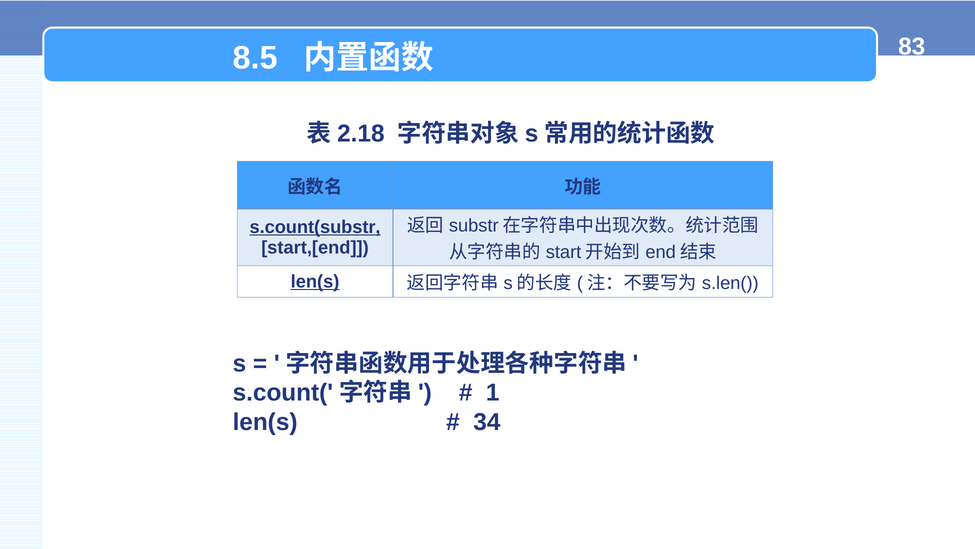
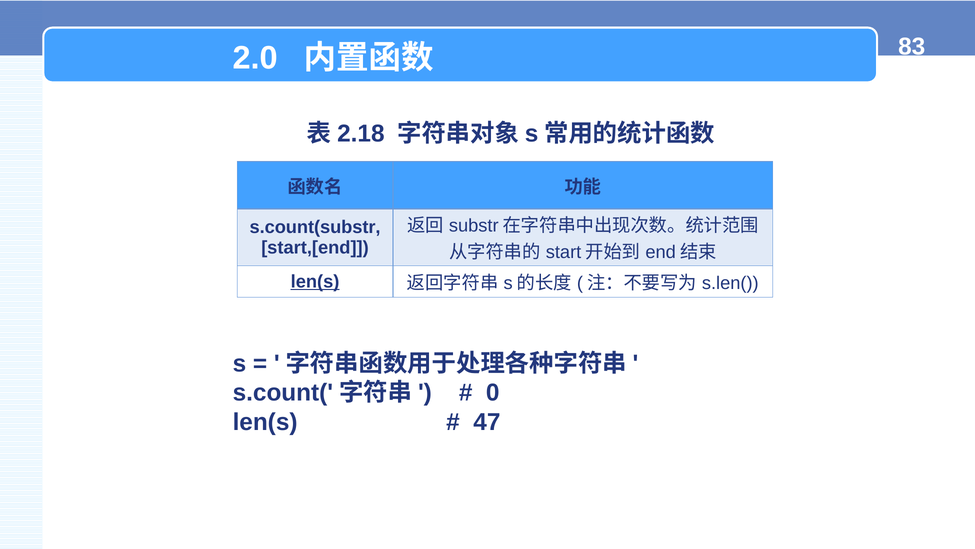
8.5: 8.5 -> 2.0 (255, 58)
s.count(substr underline: present -> none (315, 227)
1: 1 -> 0 (493, 392)
34: 34 -> 47 (487, 422)
